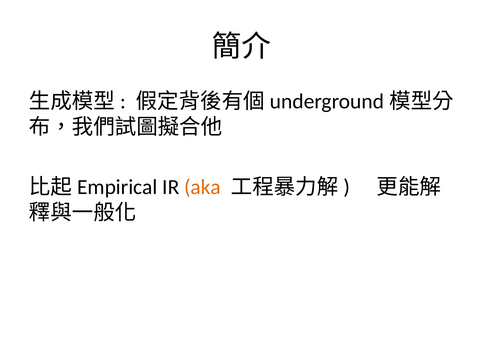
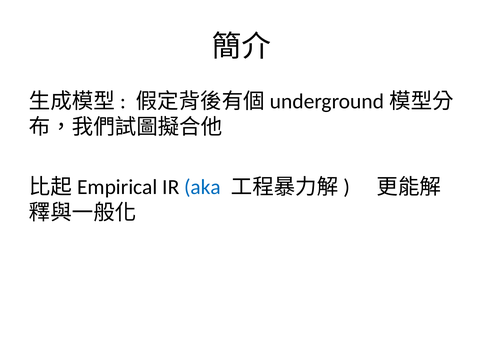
aka colour: orange -> blue (203, 187)
